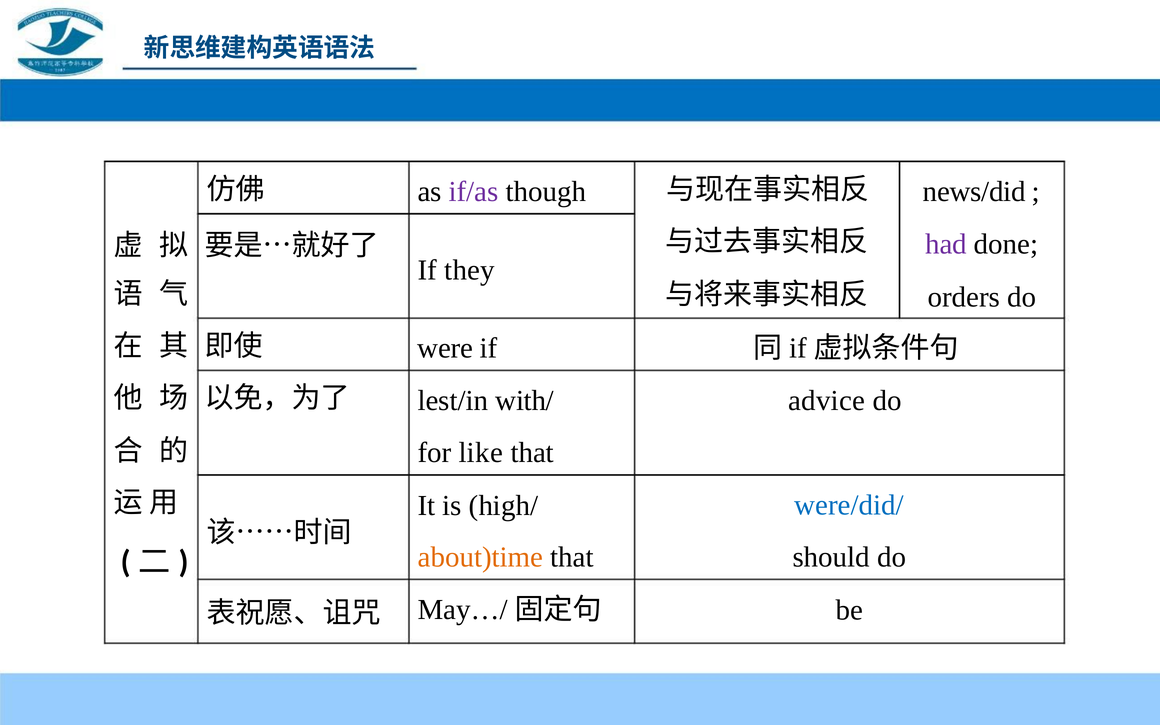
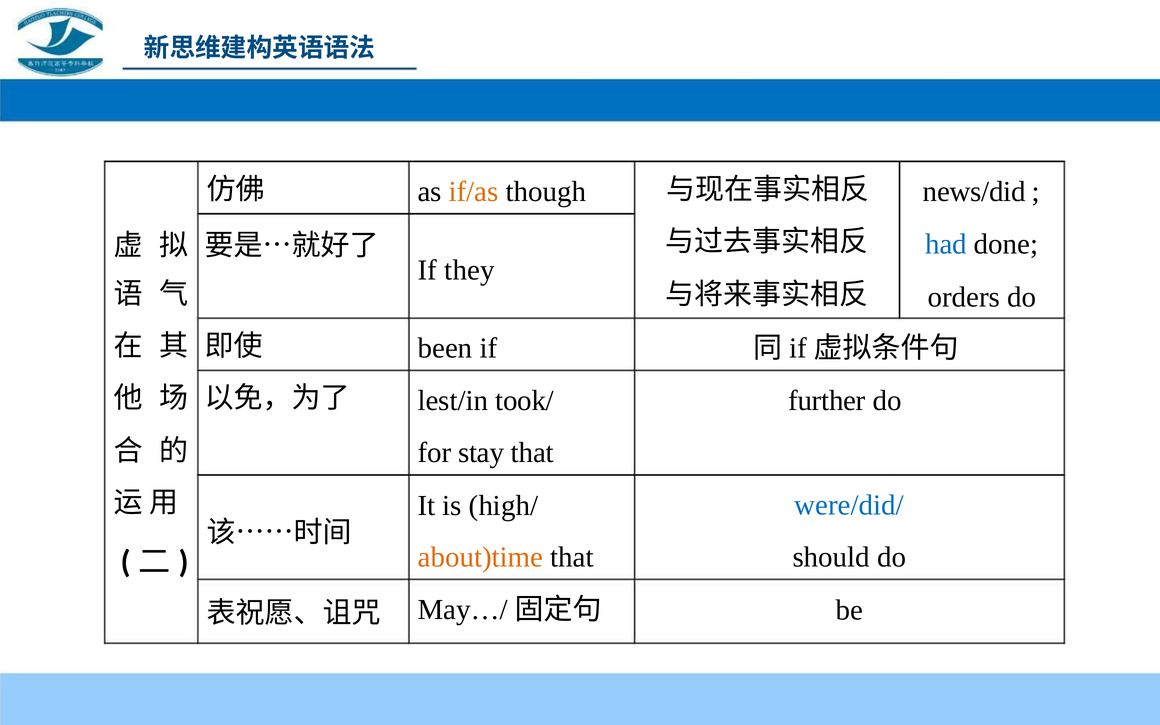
if/as colour: purple -> orange (474, 192)
had colour: purple -> blue (946, 244)
were: were -> been (445, 348)
with/: with/ -> took/ (525, 401)
advice: advice -> further (827, 401)
like: like -> stay (481, 453)
